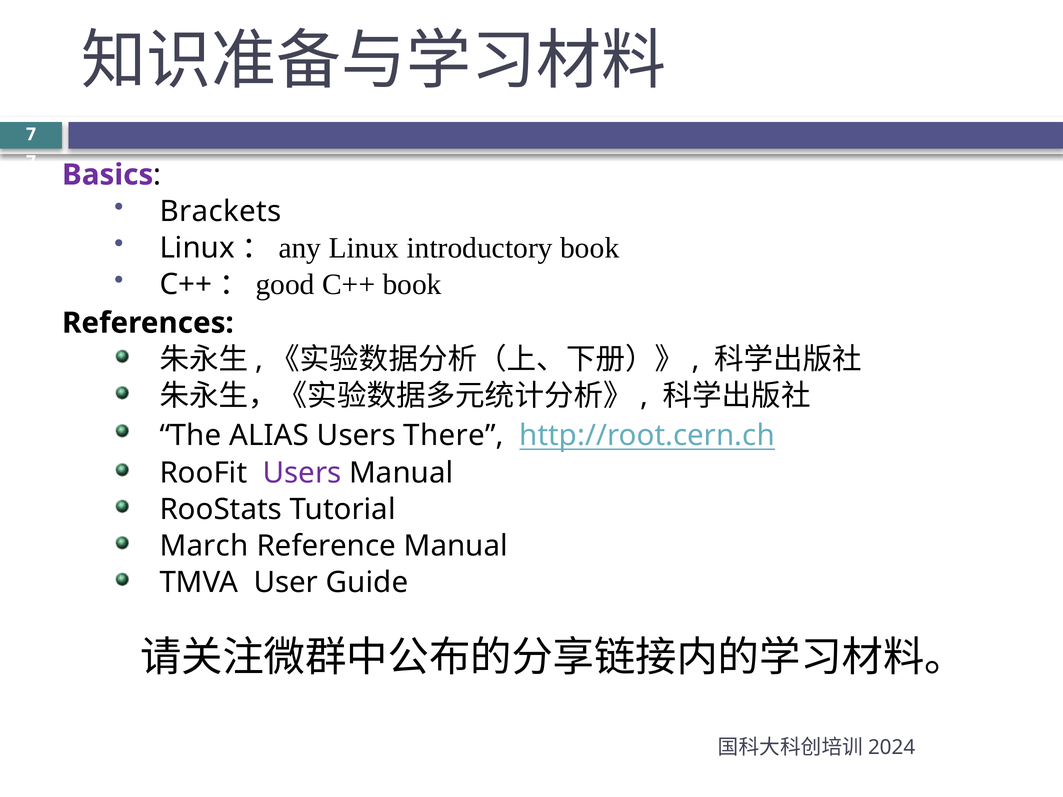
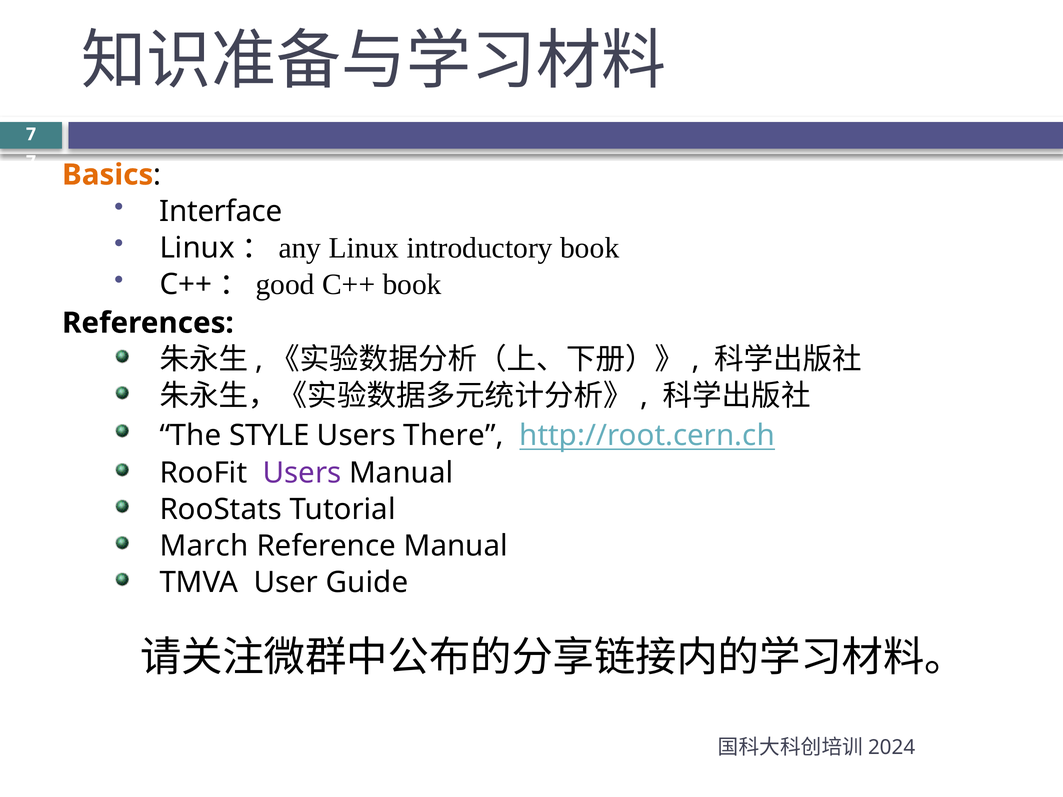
Basics colour: purple -> orange (108, 175)
Brackets: Brackets -> Interface (221, 211)
ALIAS: ALIAS -> STYLE (269, 436)
